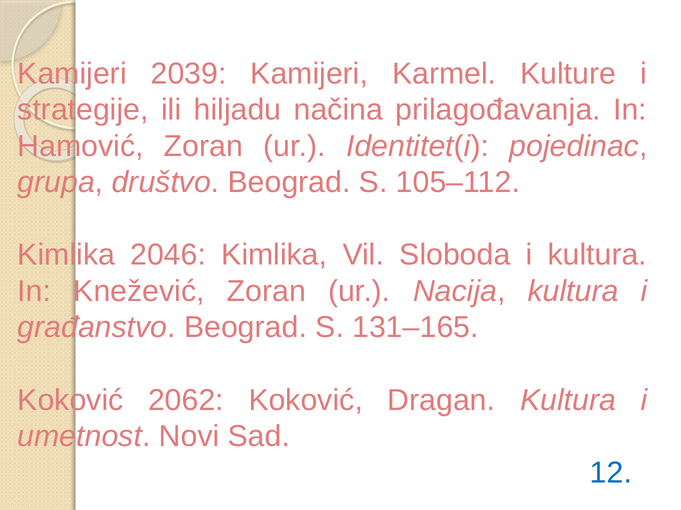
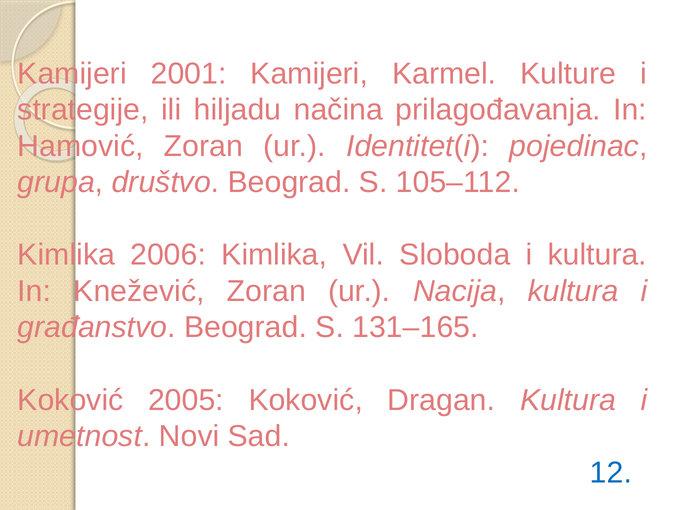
2039: 2039 -> 2001 (189, 74)
2046: 2046 -> 2006 (168, 255)
2062: 2062 -> 2005 (186, 401)
